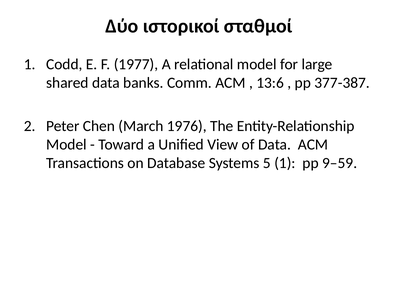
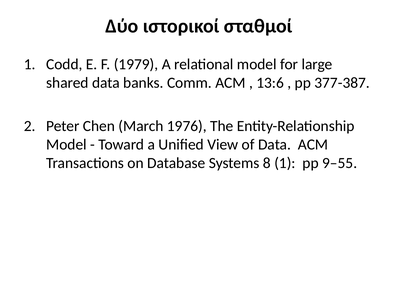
1977: 1977 -> 1979 (136, 64)
5: 5 -> 8 (267, 163)
9–59: 9–59 -> 9–55 (340, 163)
